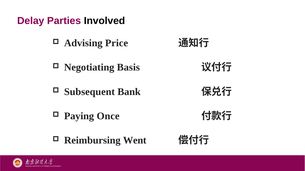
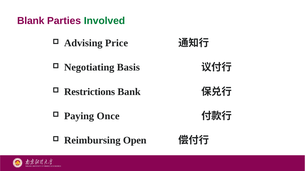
Delay: Delay -> Blank (31, 21)
Involved colour: black -> green (104, 21)
Subsequent: Subsequent -> Restrictions (90, 92)
Went: Went -> Open (135, 141)
